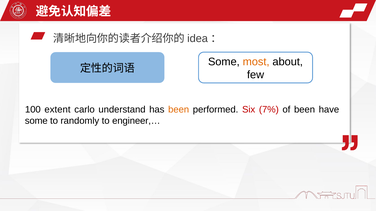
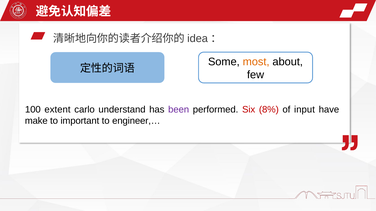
been colour: orange -> purple (179, 110)
7%: 7% -> 8% (269, 110)
of been: been -> input (304, 110)
some: some -> make (36, 121)
randomly: randomly -> important (80, 121)
